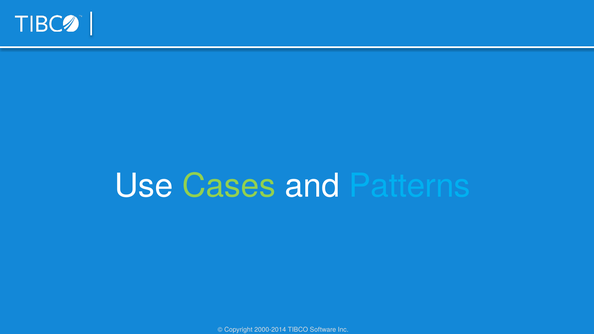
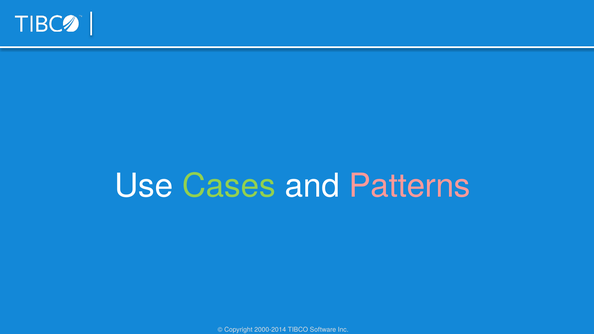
Patterns colour: light blue -> pink (410, 186)
